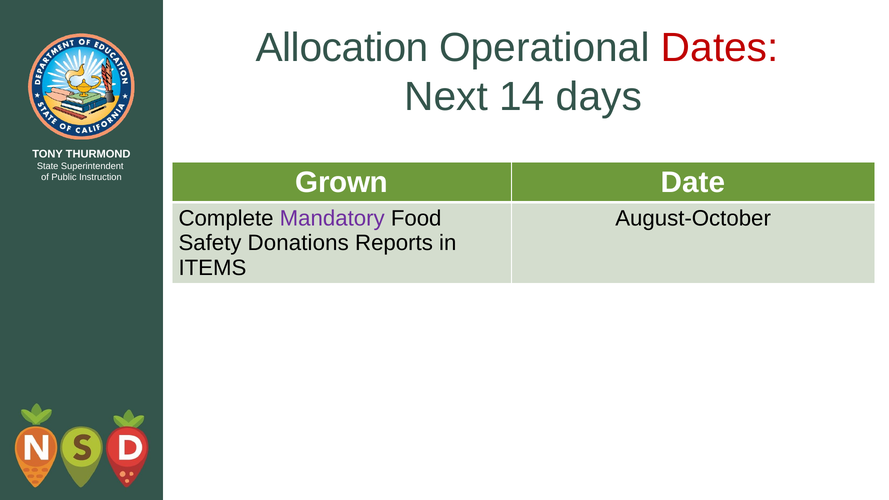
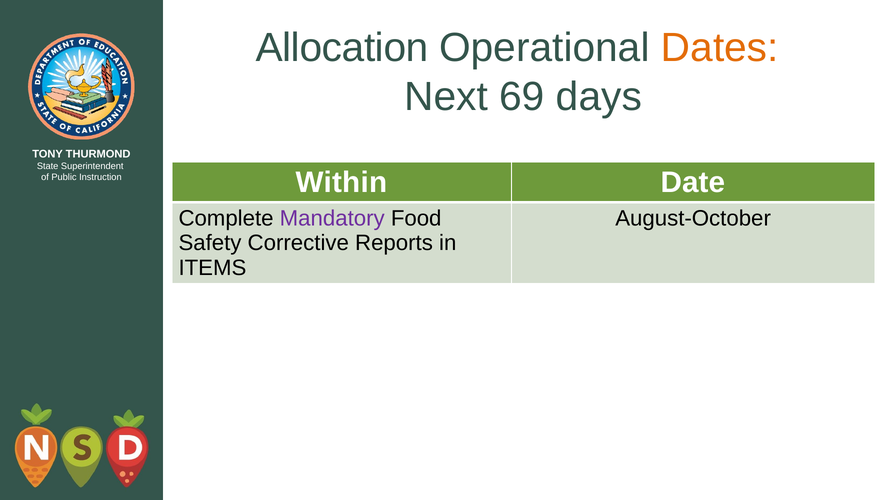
Dates colour: red -> orange (720, 48)
14: 14 -> 69 (522, 97)
Grown: Grown -> Within (341, 183)
Donations: Donations -> Corrective (298, 243)
